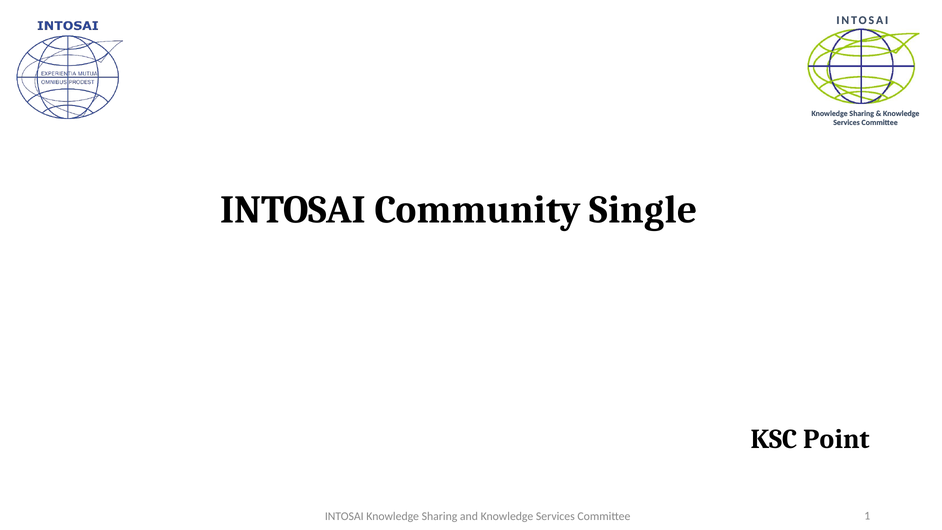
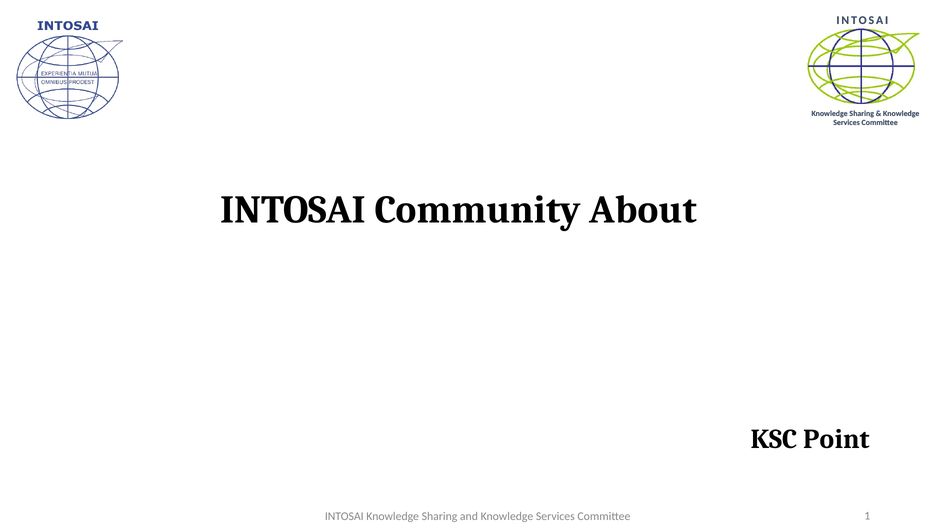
Single: Single -> About (643, 210)
